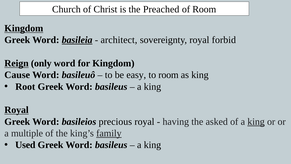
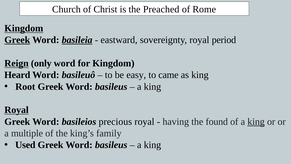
of Room: Room -> Rome (204, 9)
Greek underline: none -> present (17, 40)
architect: architect -> eastward (119, 40)
forbid: forbid -> period (224, 40)
Cause: Cause -> Heard (17, 75)
to room: room -> came (168, 75)
asked: asked -> found (217, 121)
family underline: present -> none (109, 133)
